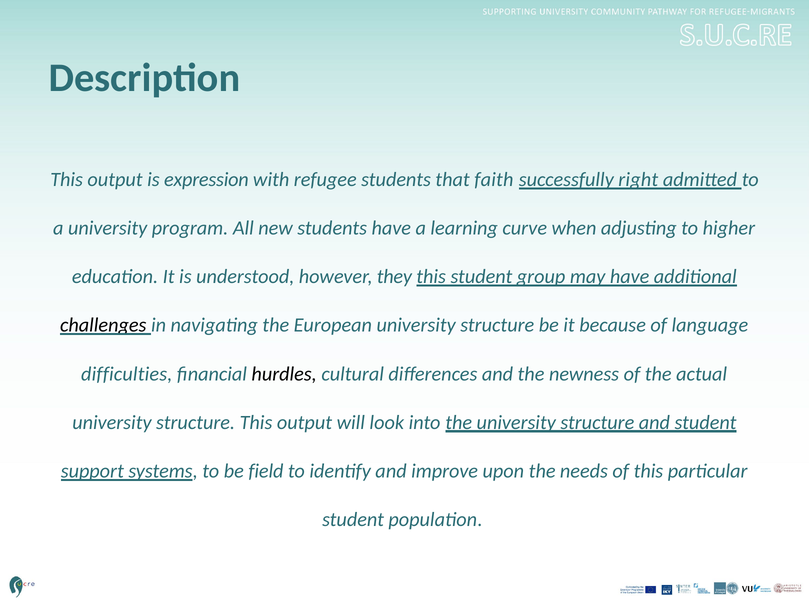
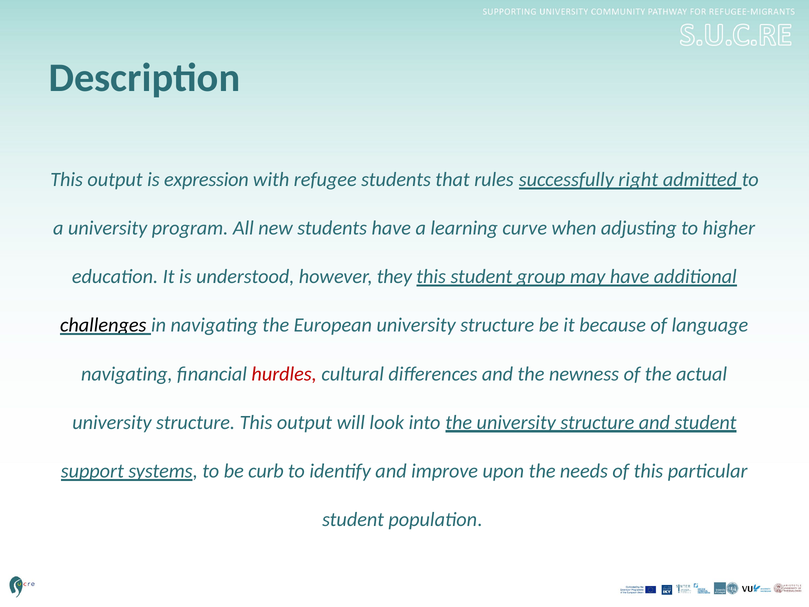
faith: faith -> rules (494, 180)
difficulties: difficulties -> navigating (127, 374)
hurdles colour: black -> red (284, 374)
field: field -> curb (266, 471)
